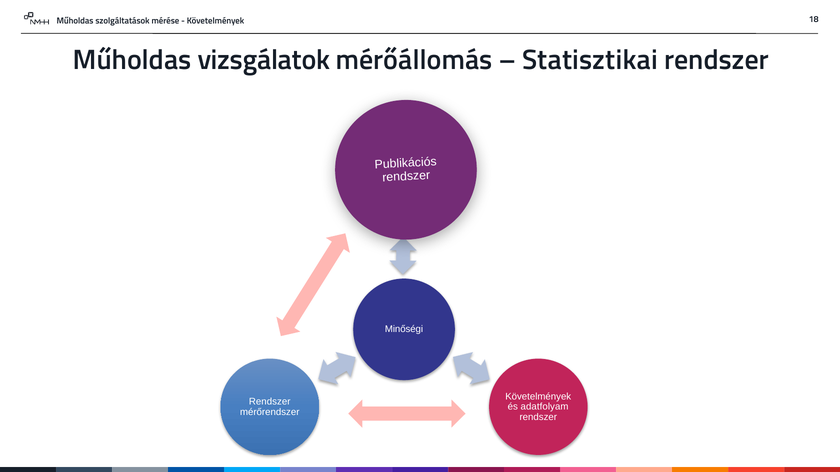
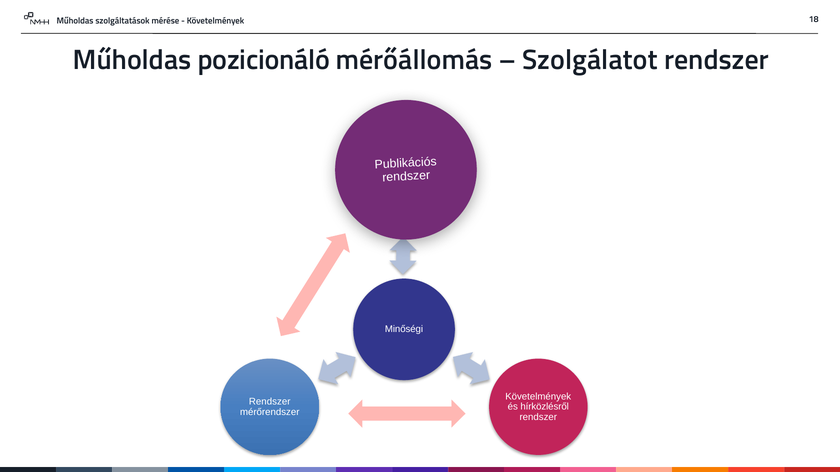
vizsgálatok: vizsgálatok -> pozicionáló (264, 60)
Statisztikai: Statisztikai -> Szolgálatot (590, 60)
adatfolyam: adatfolyam -> hírközlésről (545, 407)
